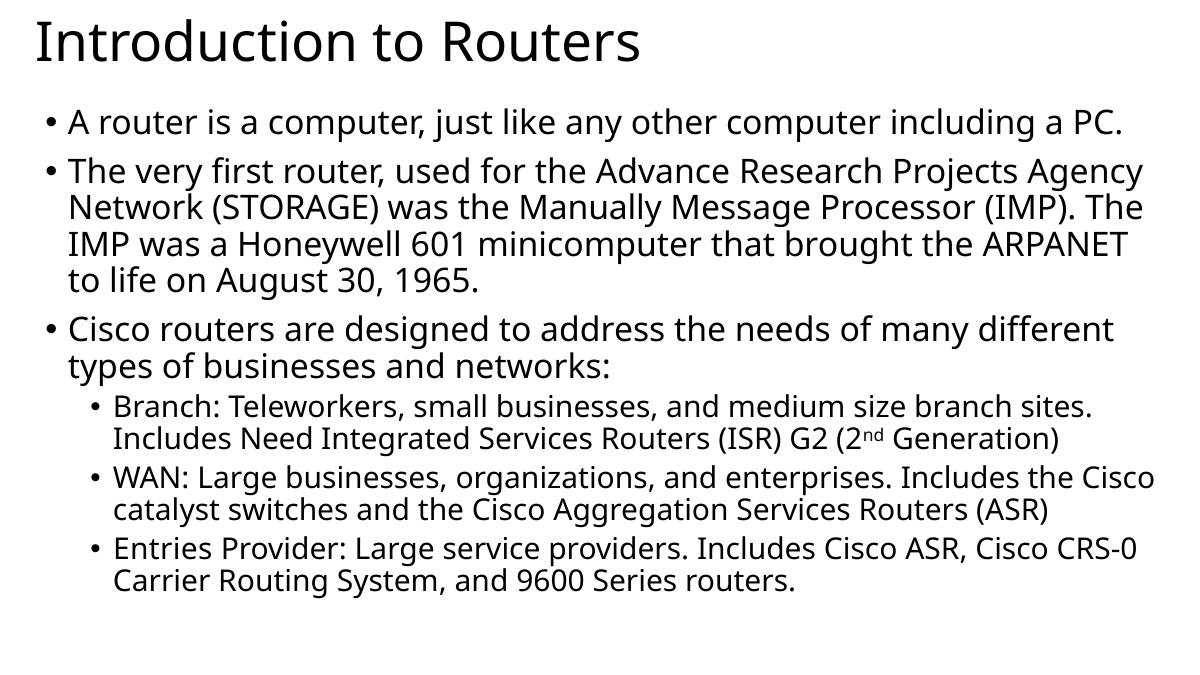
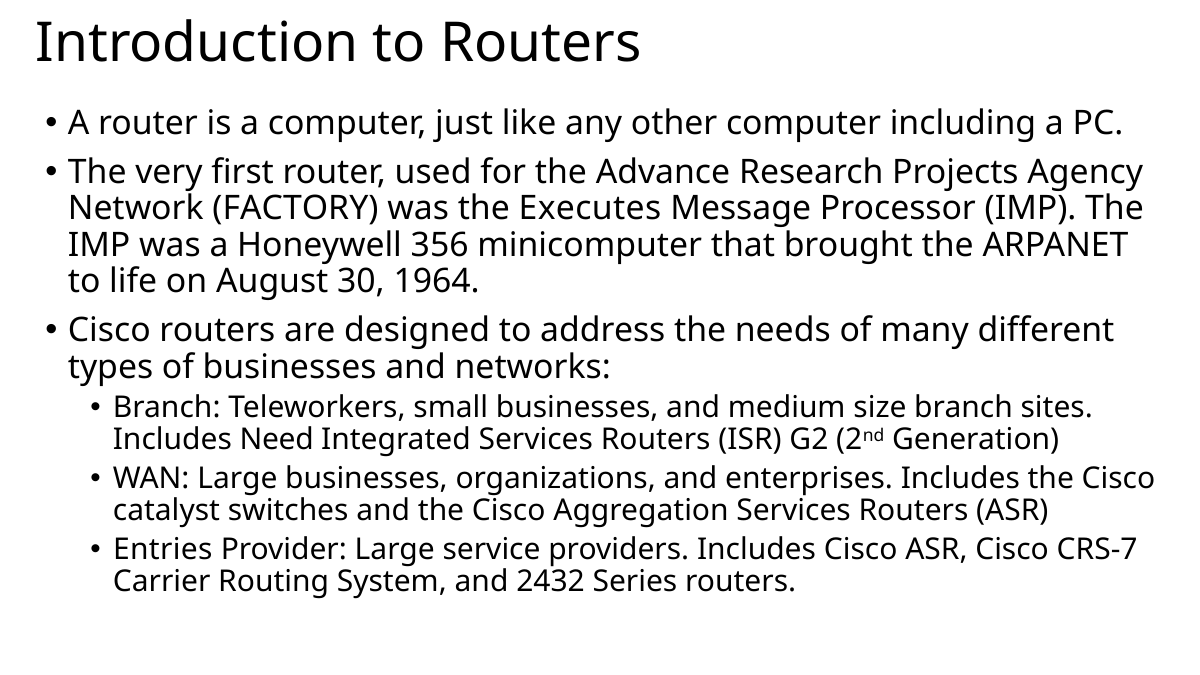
STORAGE: STORAGE -> FACTORY (295, 208)
Manually: Manually -> Executes (590, 208)
601: 601 -> 356 (440, 245)
1965: 1965 -> 1964 (437, 281)
CRS-0: CRS-0 -> CRS-7 (1097, 550)
9600: 9600 -> 2432 (551, 582)
